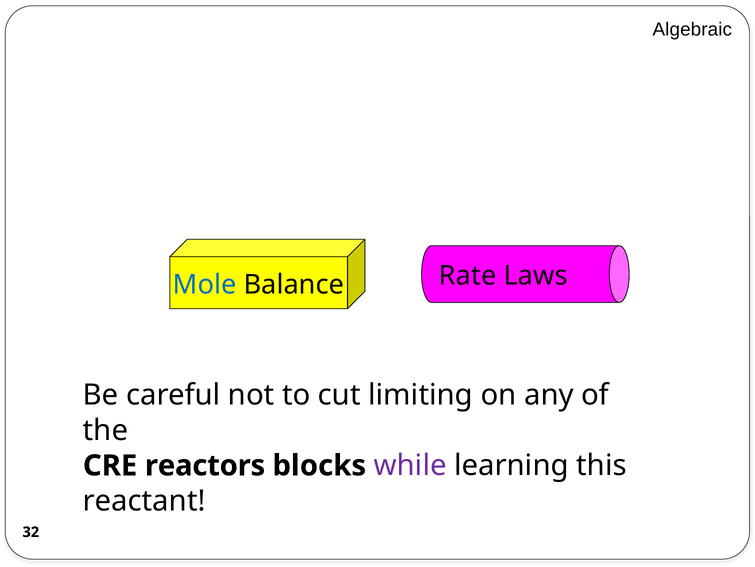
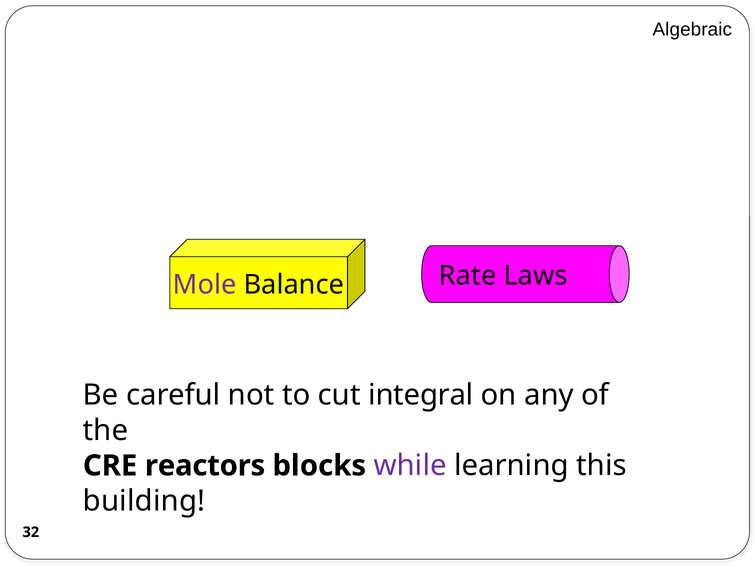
Mole colour: blue -> purple (205, 284)
limiting: limiting -> integral (421, 395)
reactant: reactant -> building (144, 500)
